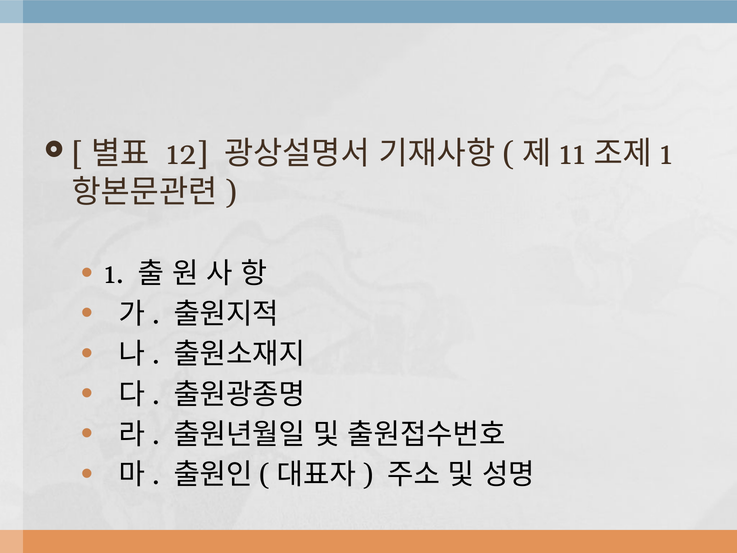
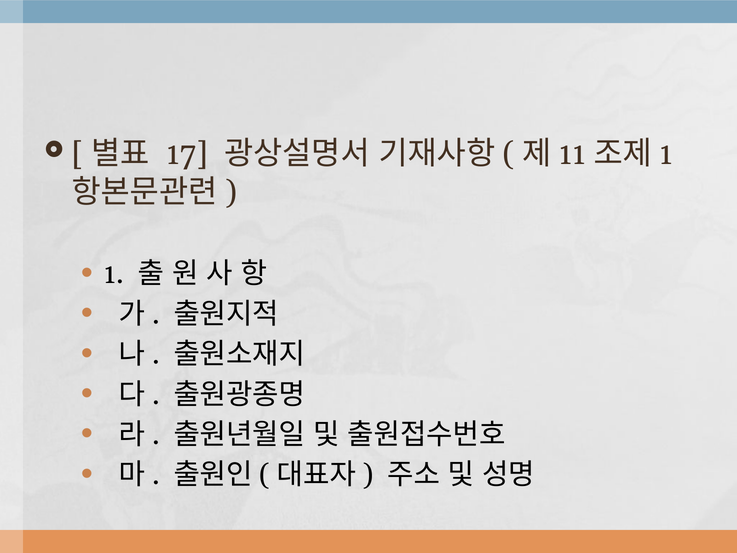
12: 12 -> 17 (187, 154)
